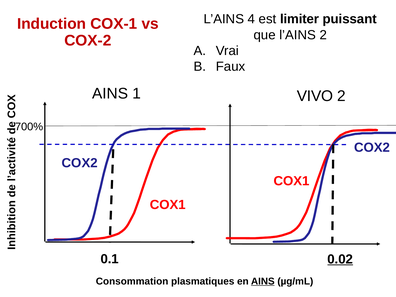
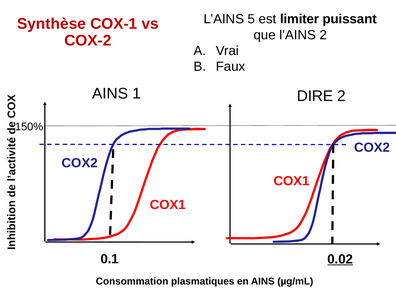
4: 4 -> 5 (251, 19)
Induction: Induction -> Synthèse (51, 24)
VIVO: VIVO -> DIRE (315, 96)
700%: 700% -> 150% (29, 127)
AINS underline: present -> none (263, 281)
